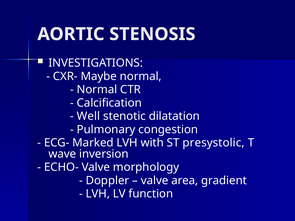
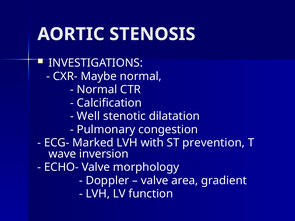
presystolic: presystolic -> prevention (214, 143)
